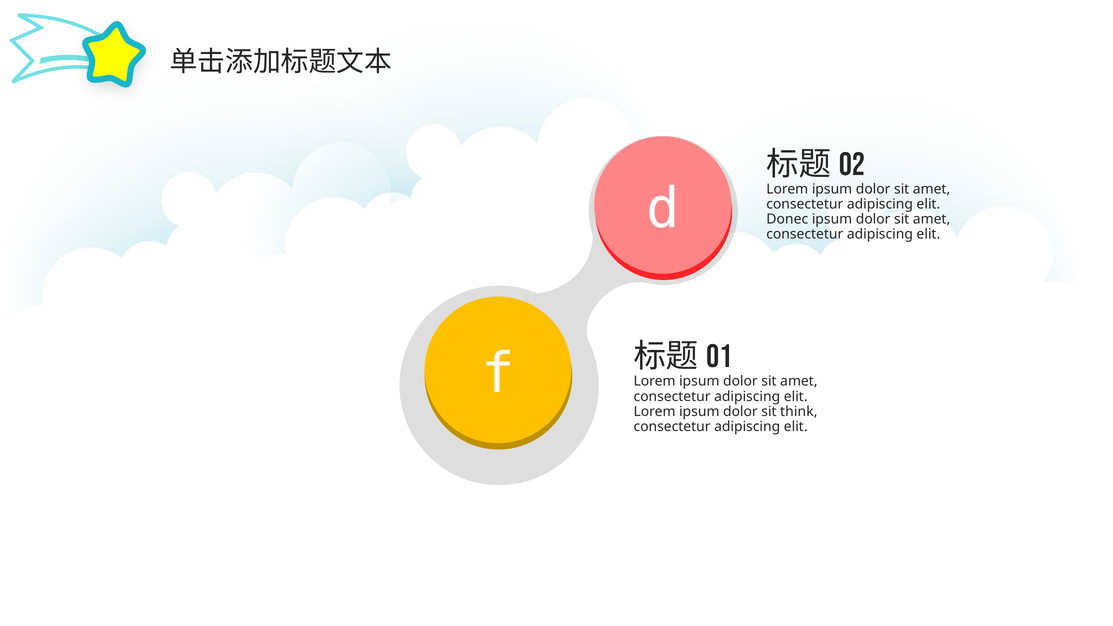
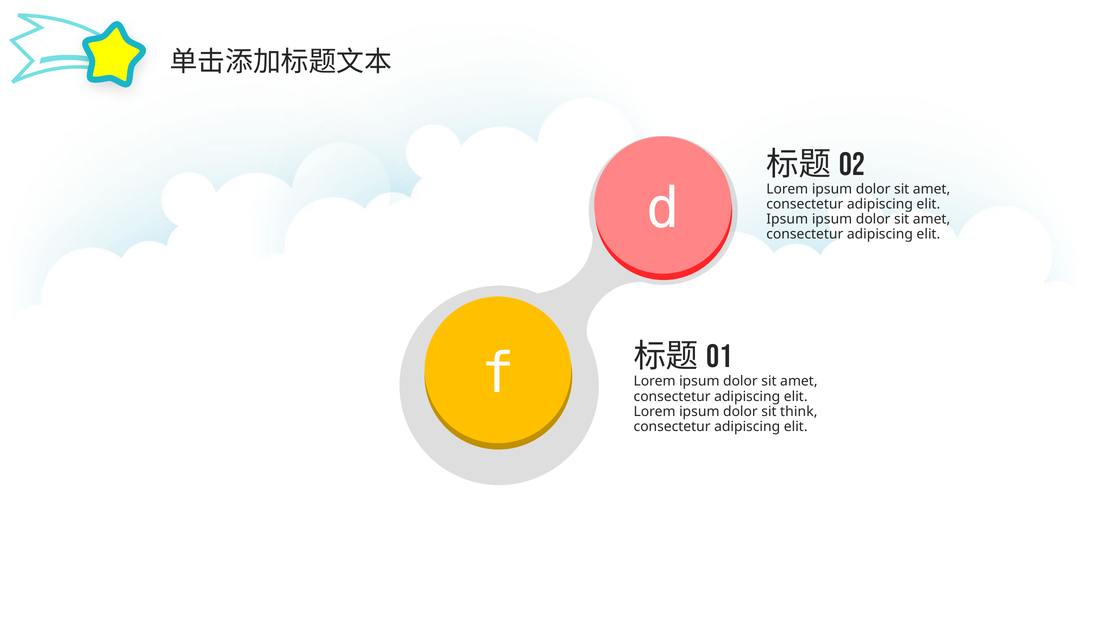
Donec: Donec -> Ipsum (787, 219)
